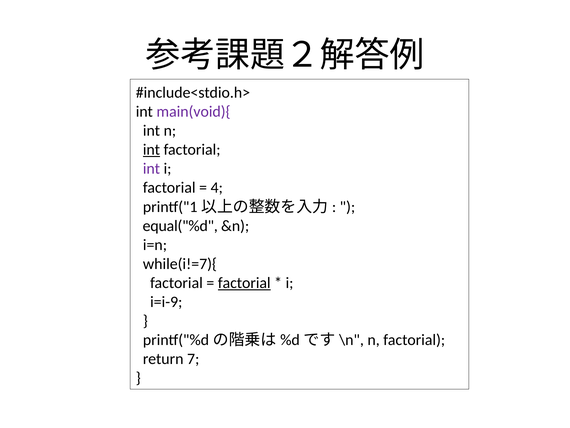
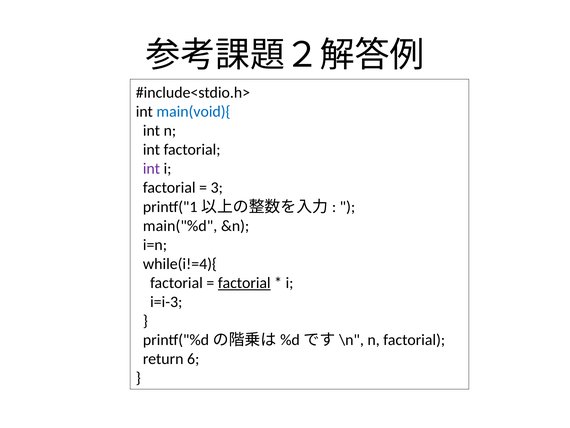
main(void){ colour: purple -> blue (194, 111)
int underline: present -> none (151, 150)
4: 4 -> 3 (217, 188)
equal("%d: equal("%d -> main("%d (180, 226)
while(i!=7){: while(i!=7){ -> while(i!=4){ (180, 264)
i=i-9: i=i-9 -> i=i-3 (166, 302)
7: 7 -> 6 (193, 359)
